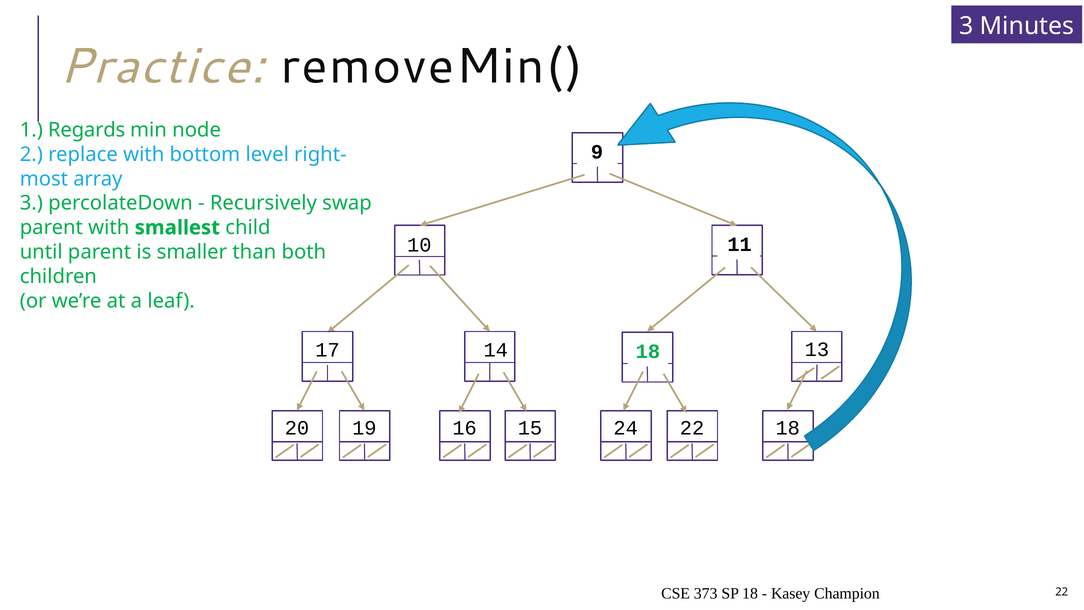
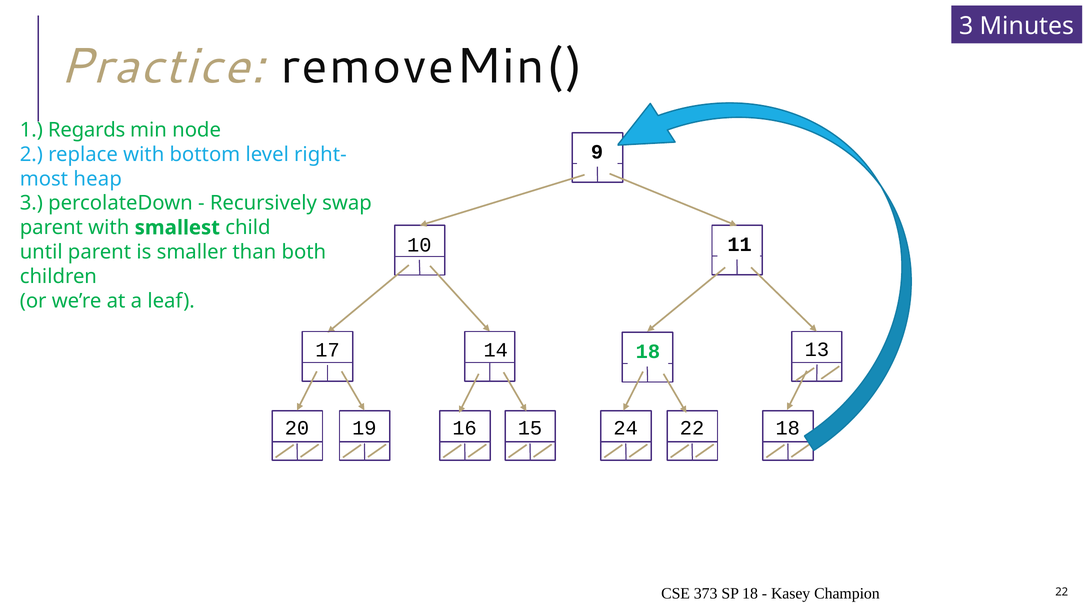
array: array -> heap (98, 179)
